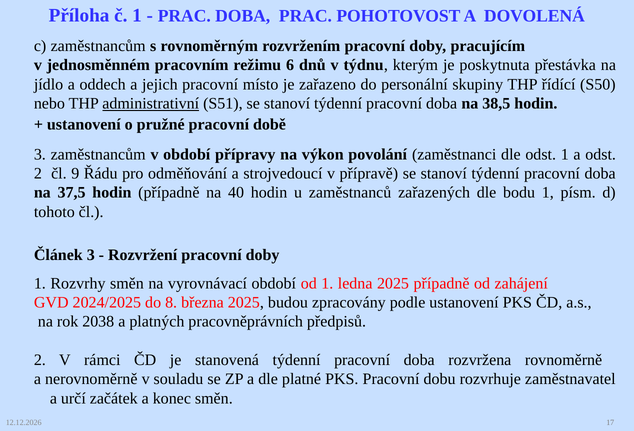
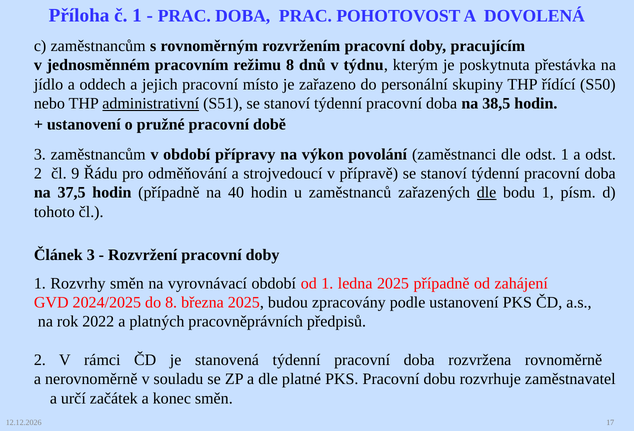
režimu 6: 6 -> 8 (290, 65)
dle underline: none -> present (487, 193)
2038: 2038 -> 2022 (98, 322)
